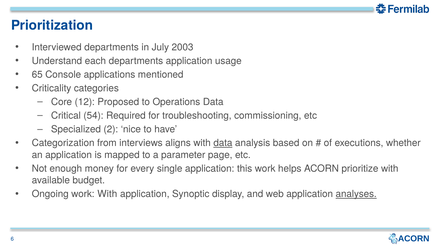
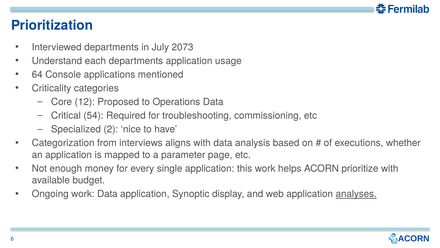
2003: 2003 -> 2073 (183, 47)
65: 65 -> 64 (37, 74)
data underline: present -> none (223, 143)
work With: With -> Data (107, 194)
